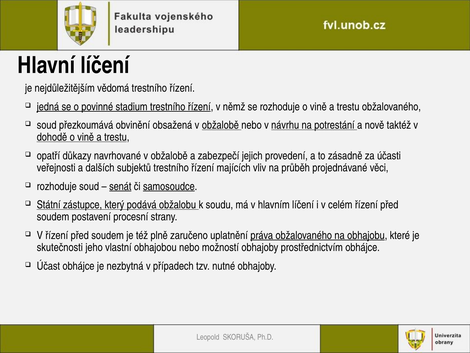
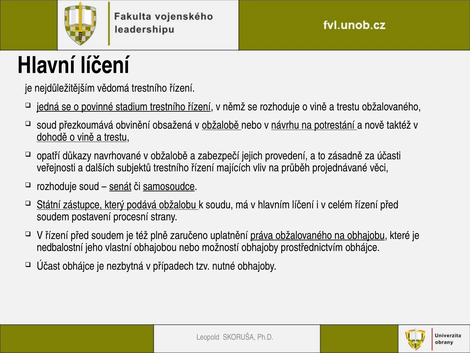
skutečnosti: skutečnosti -> nedbalostní (60, 247)
